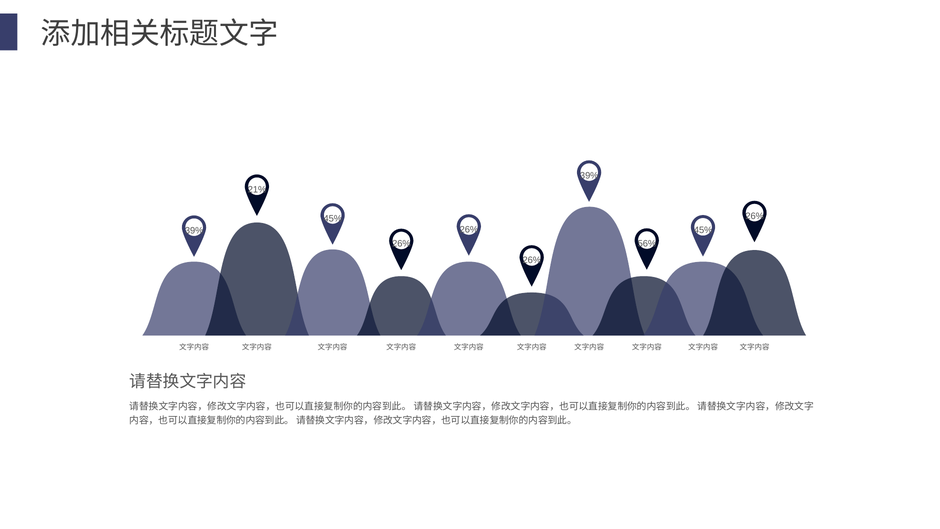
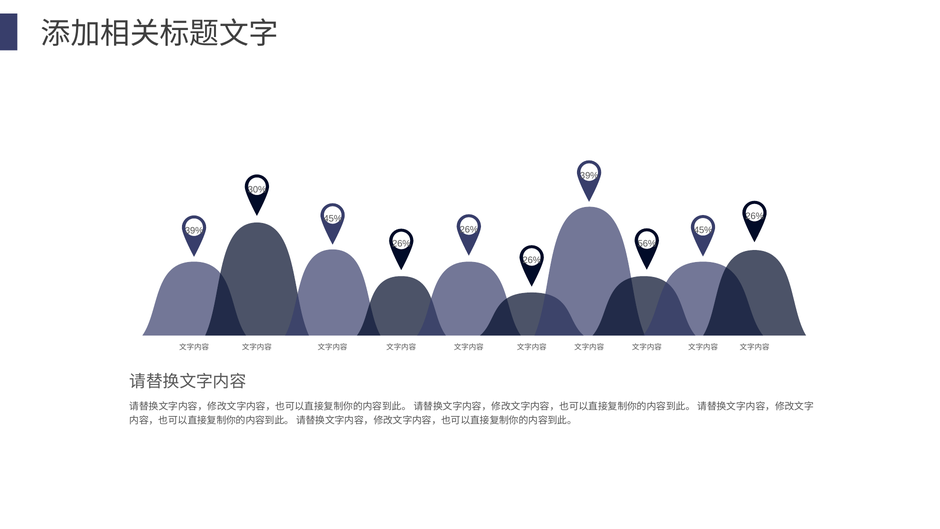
21%: 21% -> 30% (257, 190)
